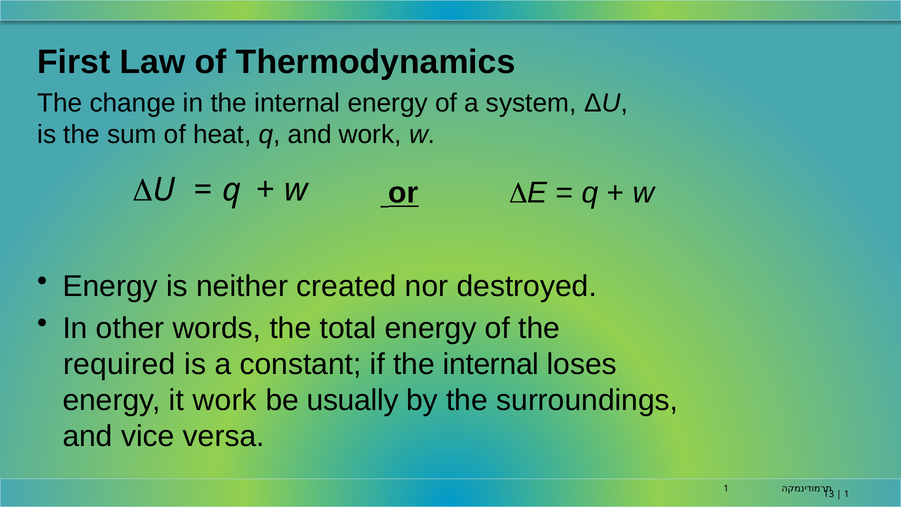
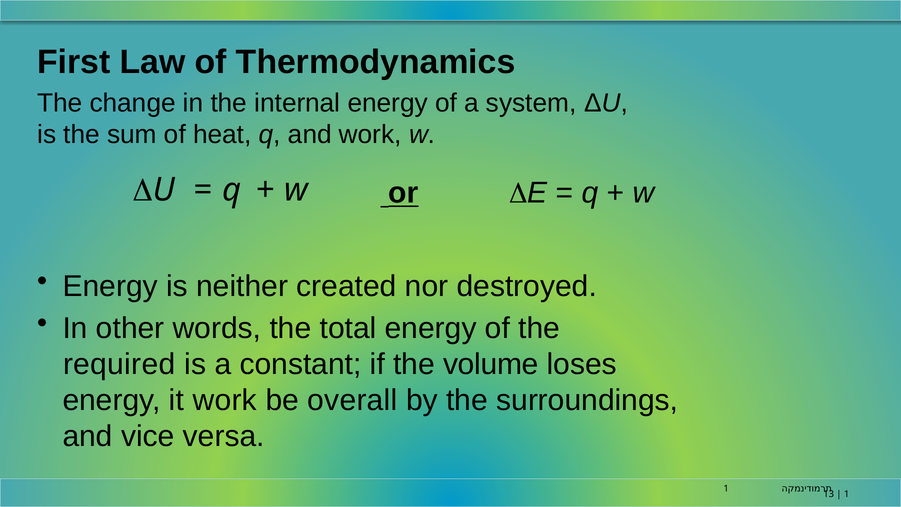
if the internal: internal -> volume (491, 364)
usually: usually -> overall (352, 400)
